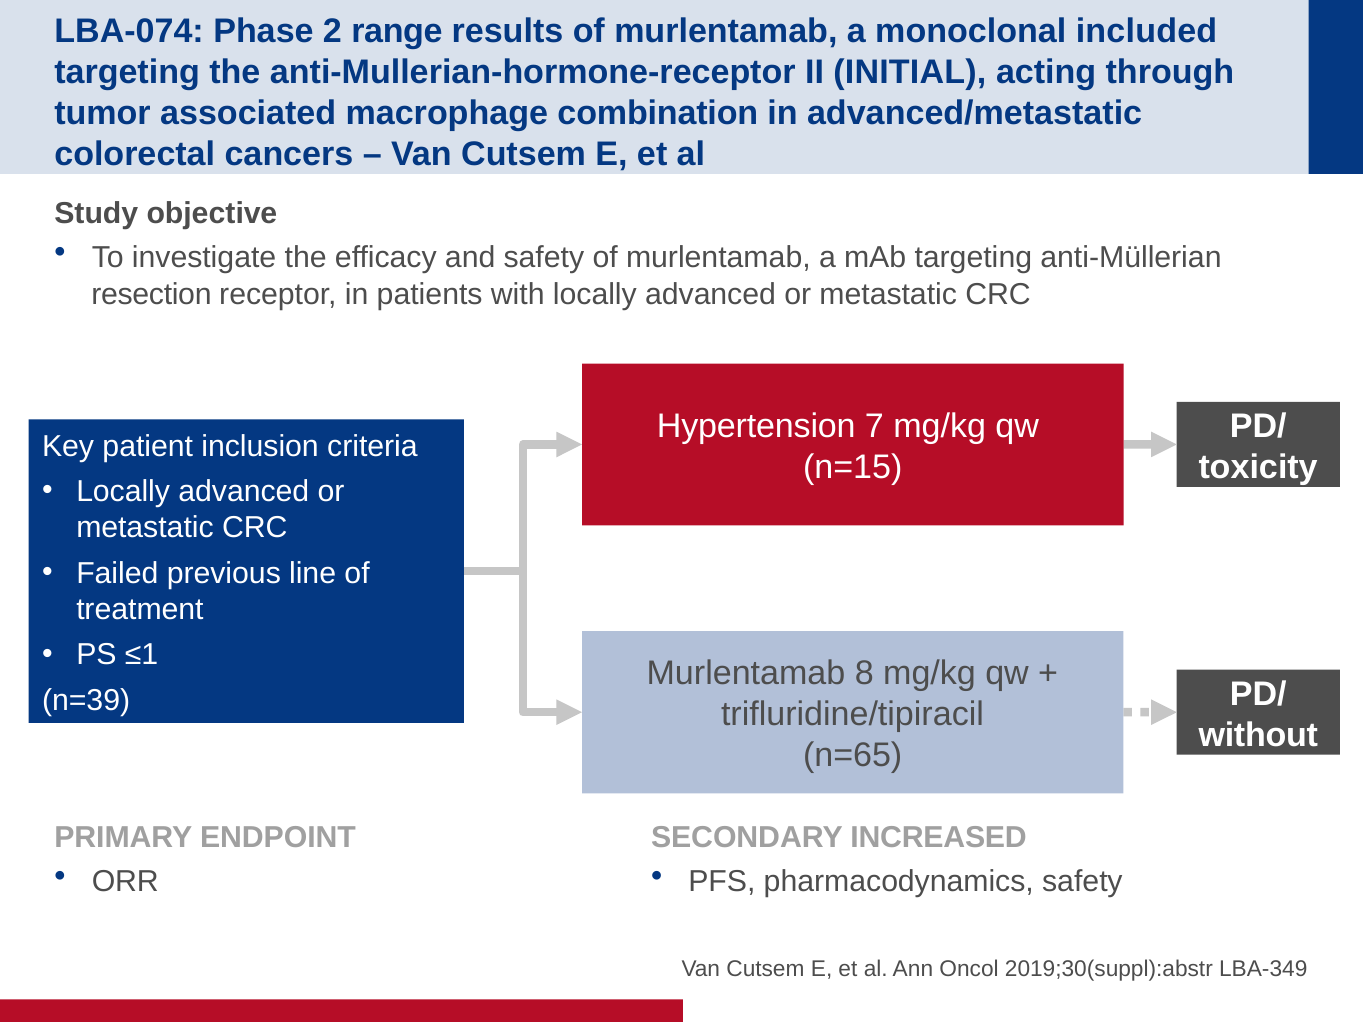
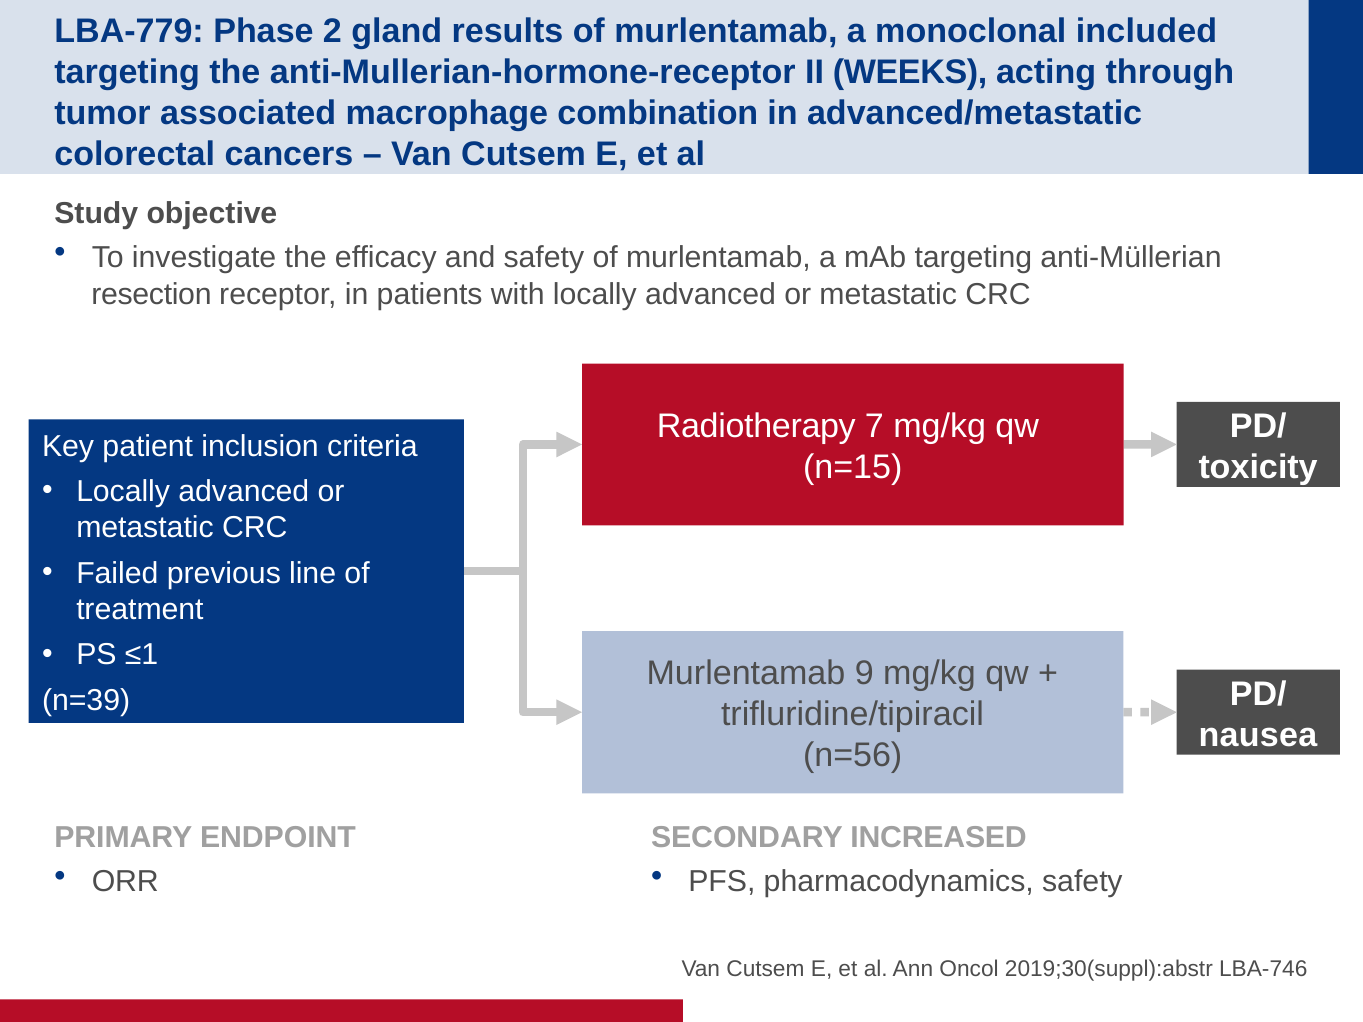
LBA-074: LBA-074 -> LBA-779 (129, 31)
range: range -> gland (397, 31)
INITIAL: INITIAL -> WEEKS (910, 72)
Hypertension: Hypertension -> Radiotherapy (756, 427)
8: 8 -> 9 (864, 674)
without: without -> nausea (1258, 735)
n=65: n=65 -> n=56 (853, 756)
LBA-349: LBA-349 -> LBA-746 (1263, 969)
